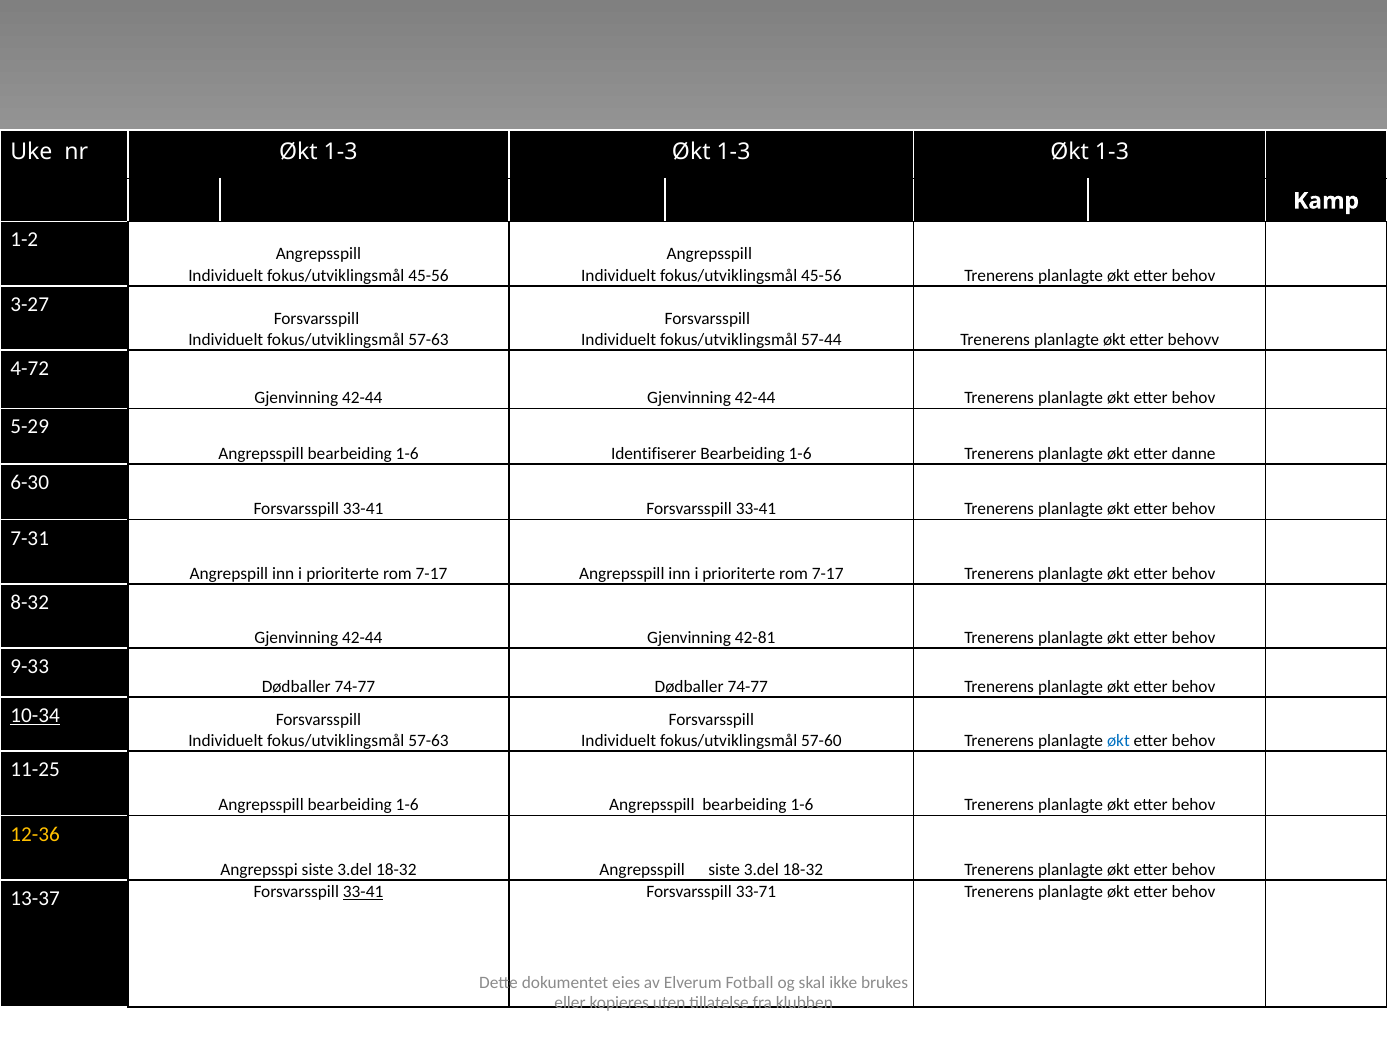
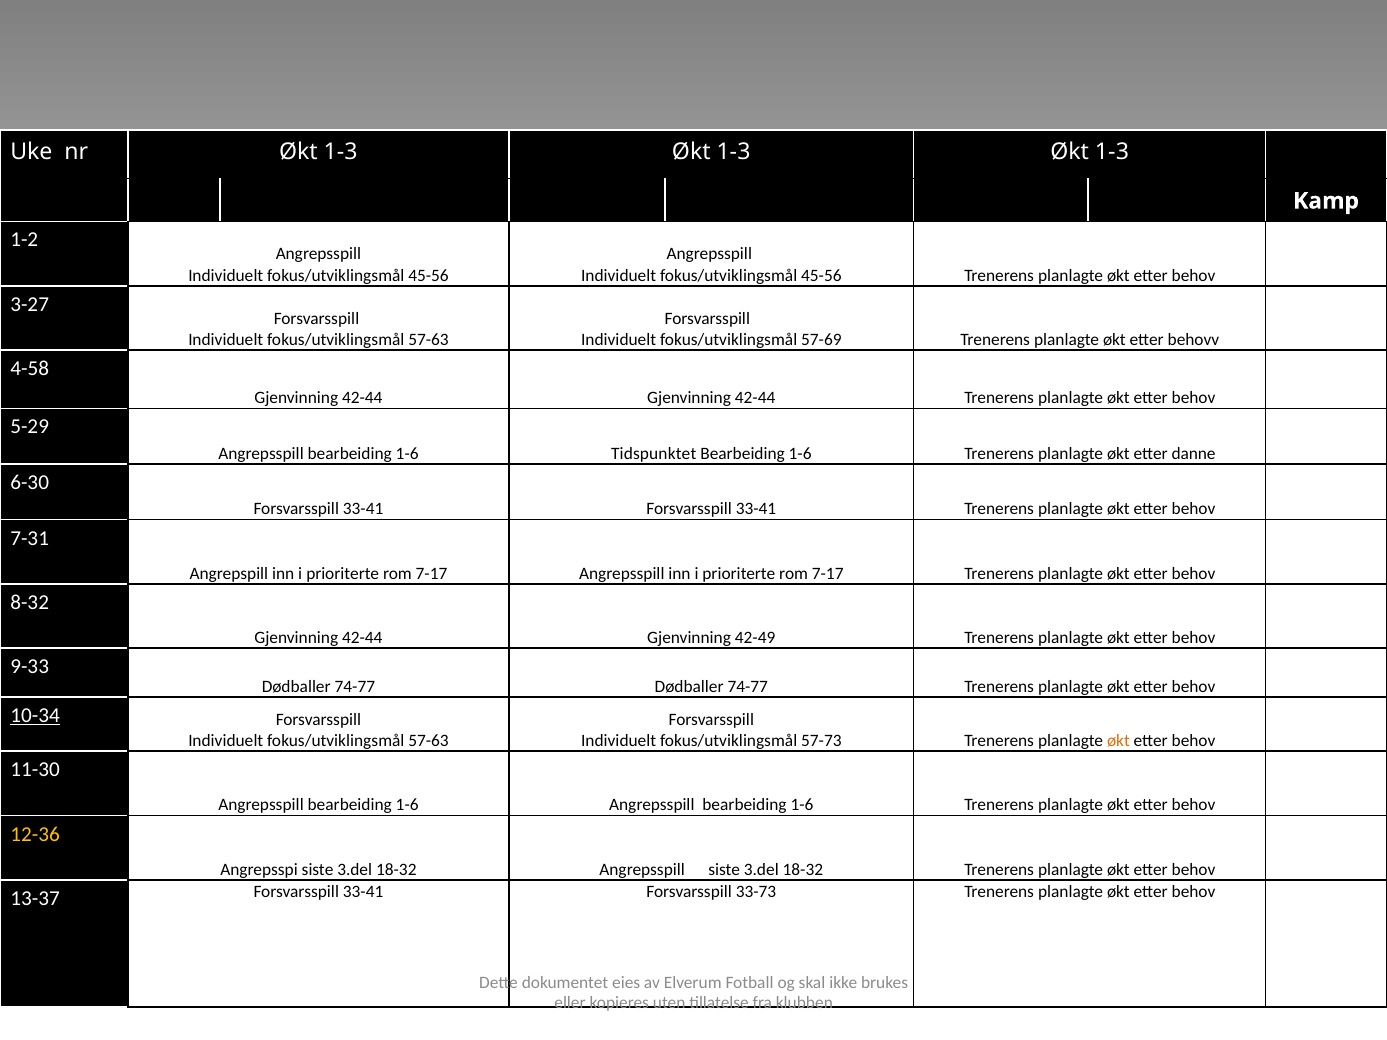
57-44: 57-44 -> 57-69 (821, 340)
4-72: 4-72 -> 4-58 (30, 369)
Identifiserer: Identifiserer -> Tidspunktet (654, 454)
42-81: 42-81 -> 42-49 (755, 638)
57-60: 57-60 -> 57-73 (821, 741)
økt colour: blue -> orange (1118, 741)
11-25: 11-25 -> 11-30 (35, 770)
33-41 underline: present -> none (363, 892)
33-71: 33-71 -> 33-73 (756, 892)
